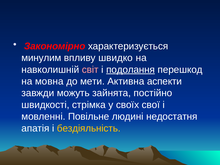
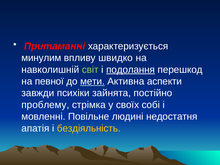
Закономірно: Закономірно -> Притаманні (55, 46)
світ colour: pink -> light green (90, 70)
мовна: мовна -> певної (49, 81)
мети underline: none -> present (92, 81)
можуть: можуть -> психіки (73, 93)
швидкості: швидкості -> проблему (45, 105)
свої: свої -> собі (151, 105)
